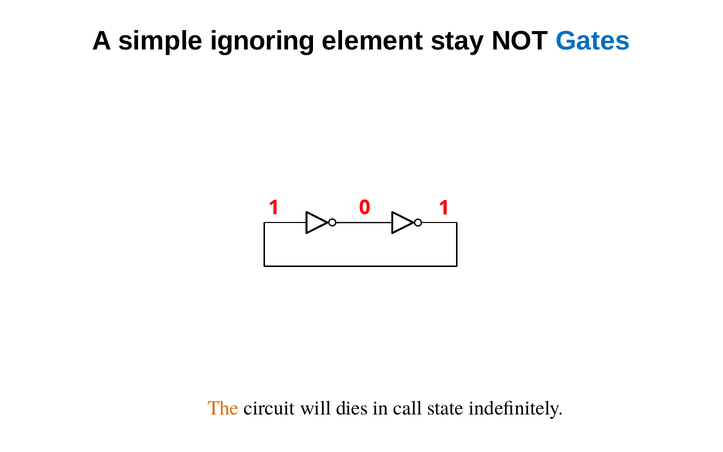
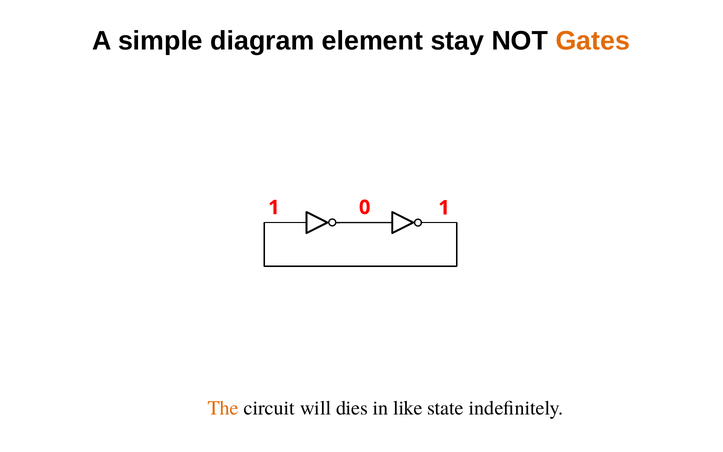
ignoring: ignoring -> diagram (262, 41)
Gates colour: blue -> orange (593, 41)
call: call -> like (408, 408)
